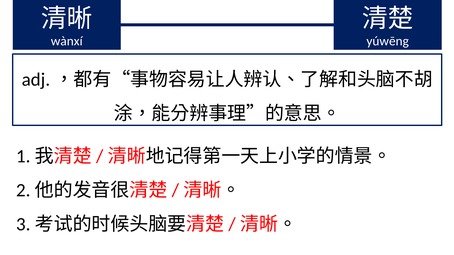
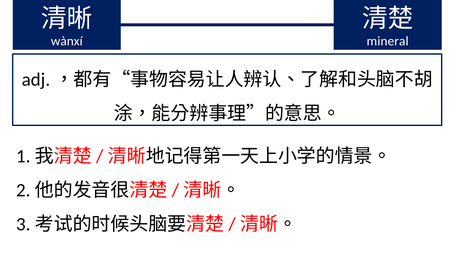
yúwēng: yúwēng -> mineral (388, 41)
